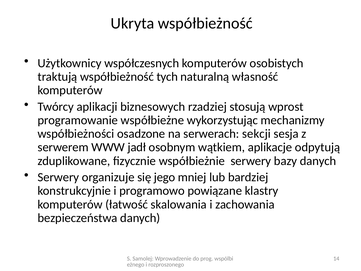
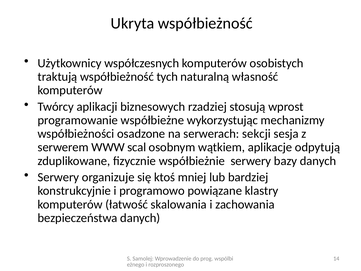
jadł: jadł -> scal (137, 147)
jego: jego -> ktoś (165, 177)
